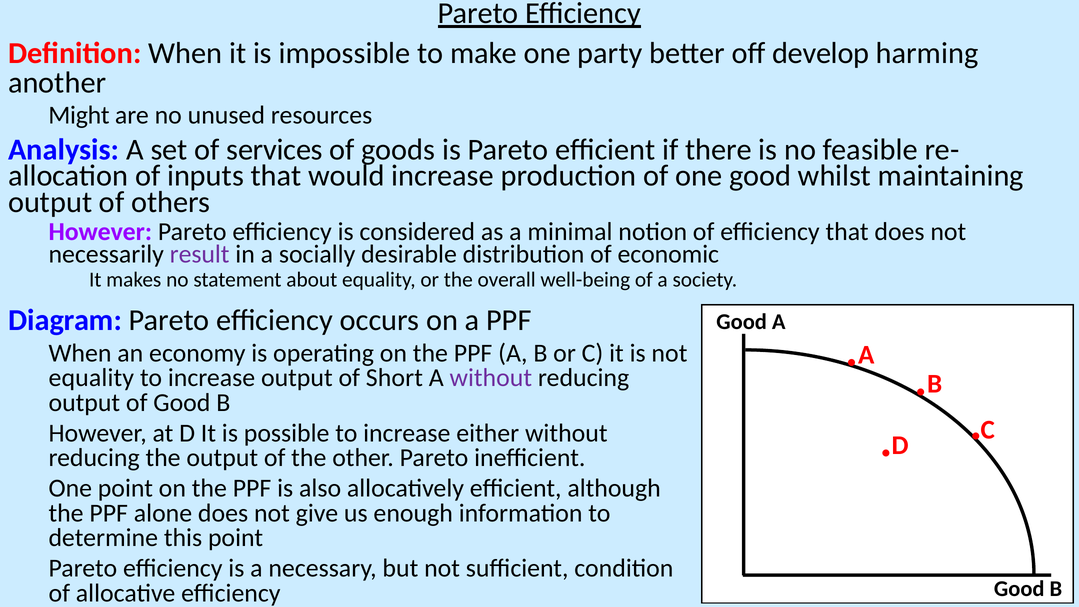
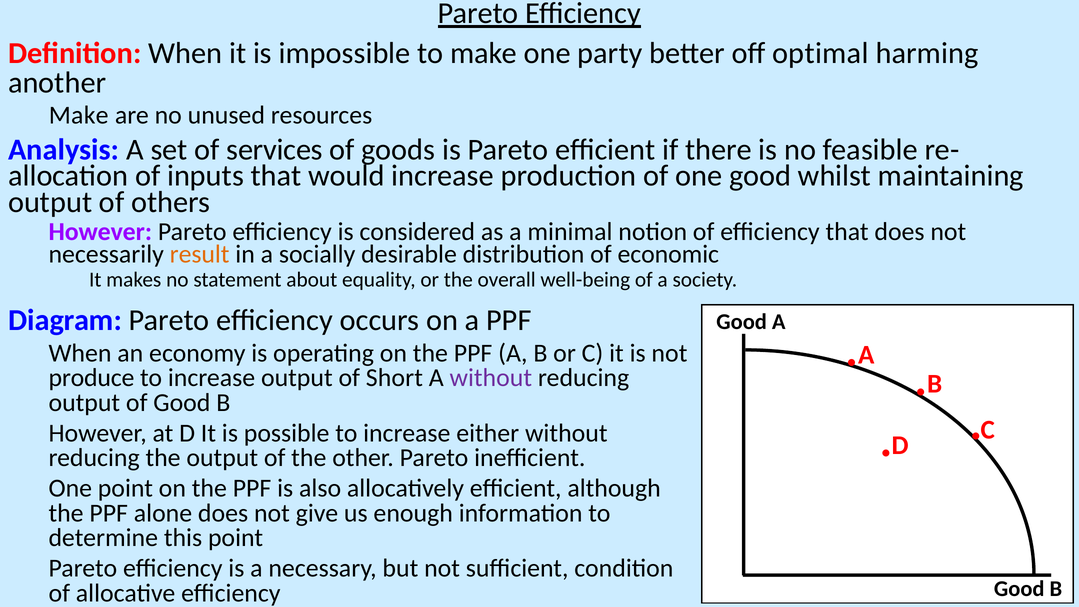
develop: develop -> optimal (820, 53)
Might: Might -> Make (79, 115)
result colour: purple -> orange (200, 254)
equality: equality -> produce (91, 378)
